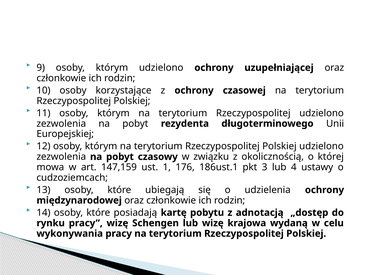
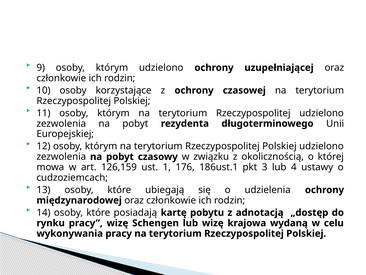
147,159: 147,159 -> 126,159 (119, 167)
